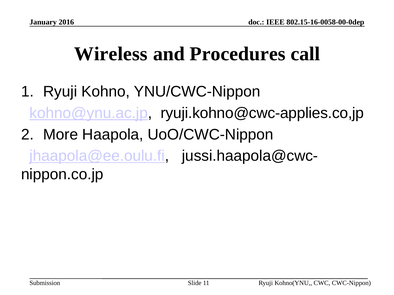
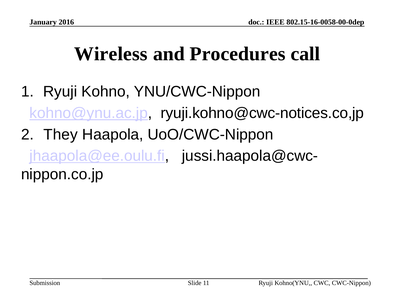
ryuji.kohno@cwc-applies.co,jp: ryuji.kohno@cwc-applies.co,jp -> ryuji.kohno@cwc-notices.co,jp (262, 113)
More: More -> They (61, 135)
